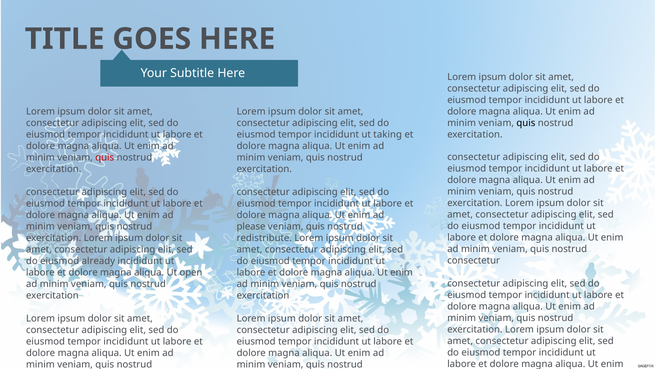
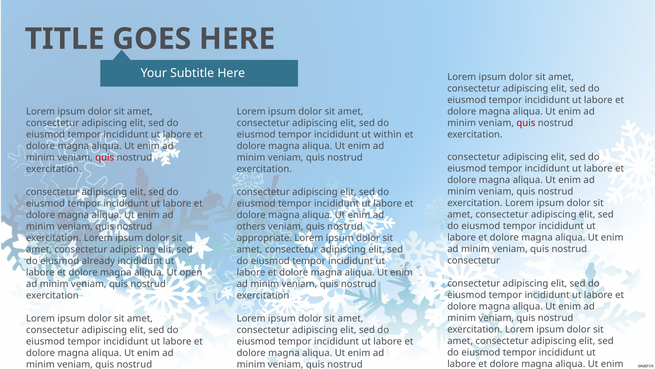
quis colour: black -> red (526, 123)
taking: taking -> within (388, 134)
please: please -> others (251, 226)
redistribute: redistribute -> appropriate (264, 238)
